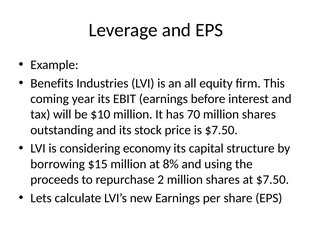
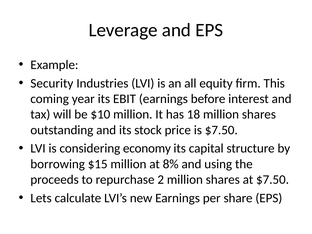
Benefits: Benefits -> Security (52, 83)
70: 70 -> 18 (194, 114)
